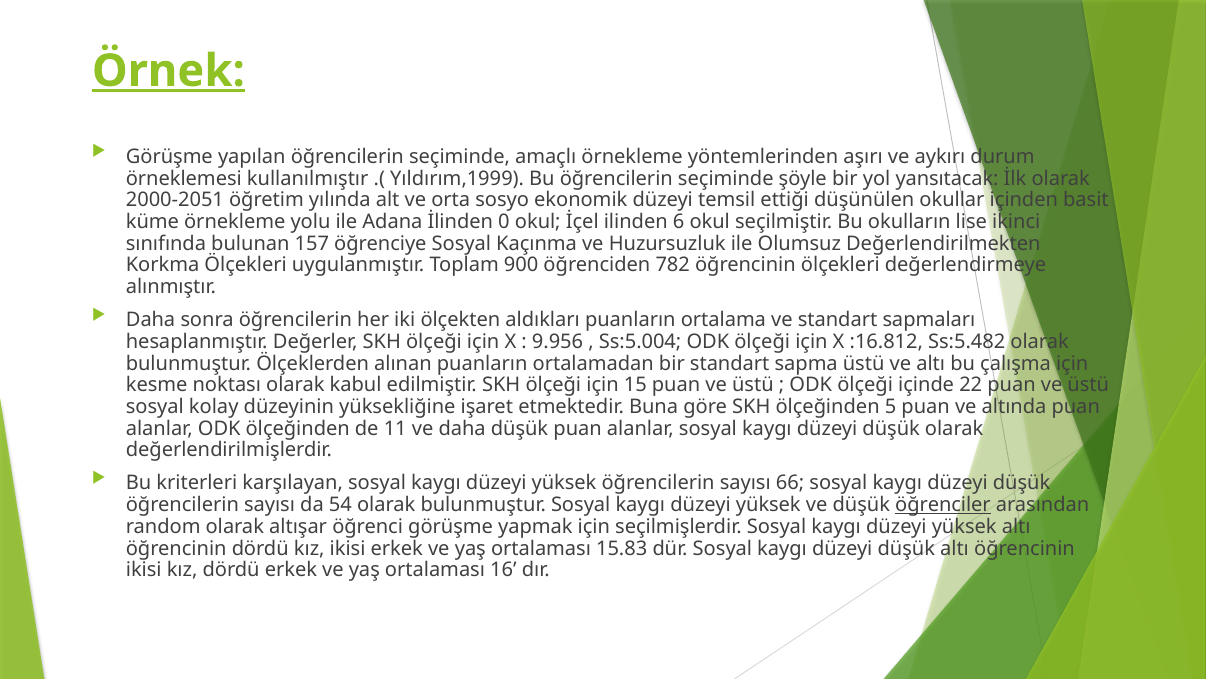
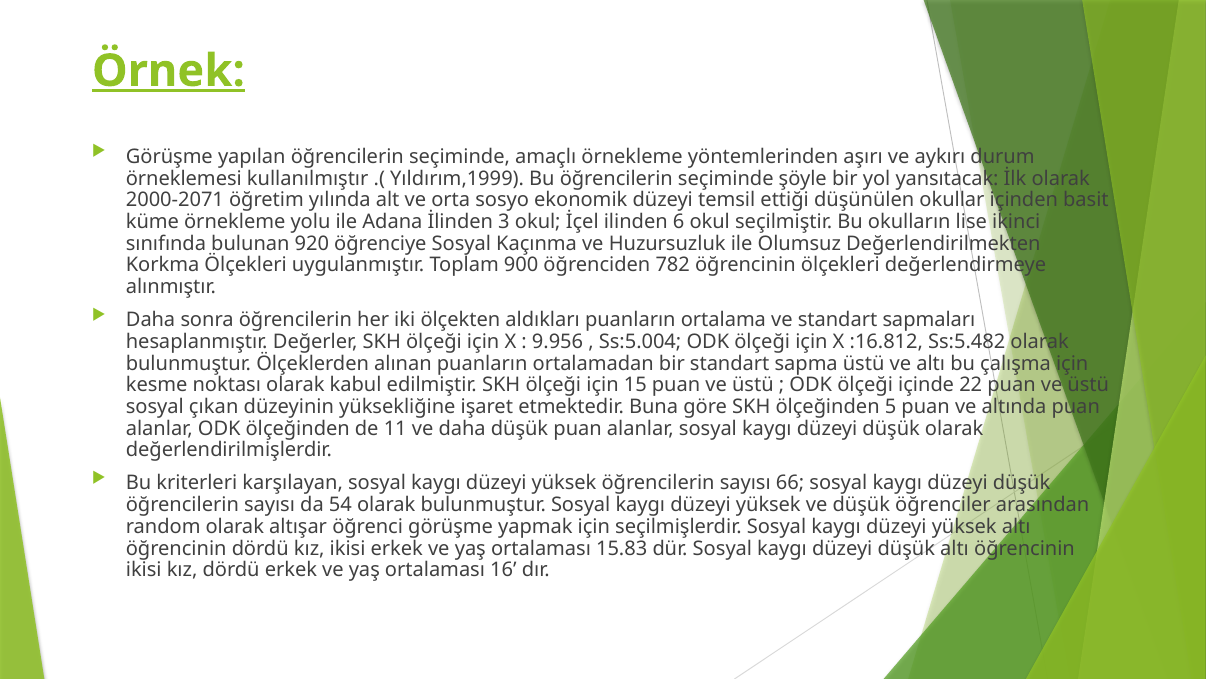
2000-2051: 2000-2051 -> 2000-2071 (175, 200)
0: 0 -> 3 (504, 222)
157: 157 -> 920 (312, 243)
kolay: kolay -> çıkan (214, 407)
öğrenciler underline: present -> none (943, 505)
